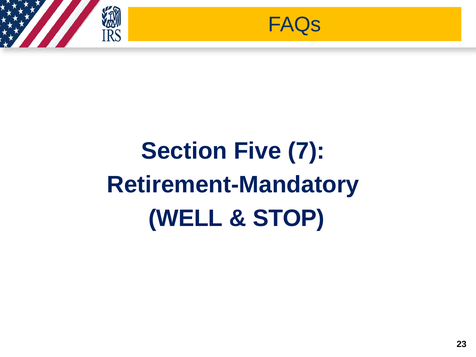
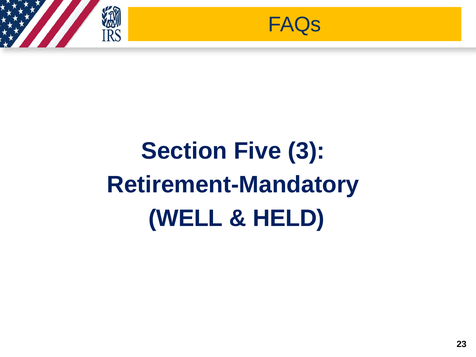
7: 7 -> 3 (306, 151)
STOP: STOP -> HELD (289, 218)
